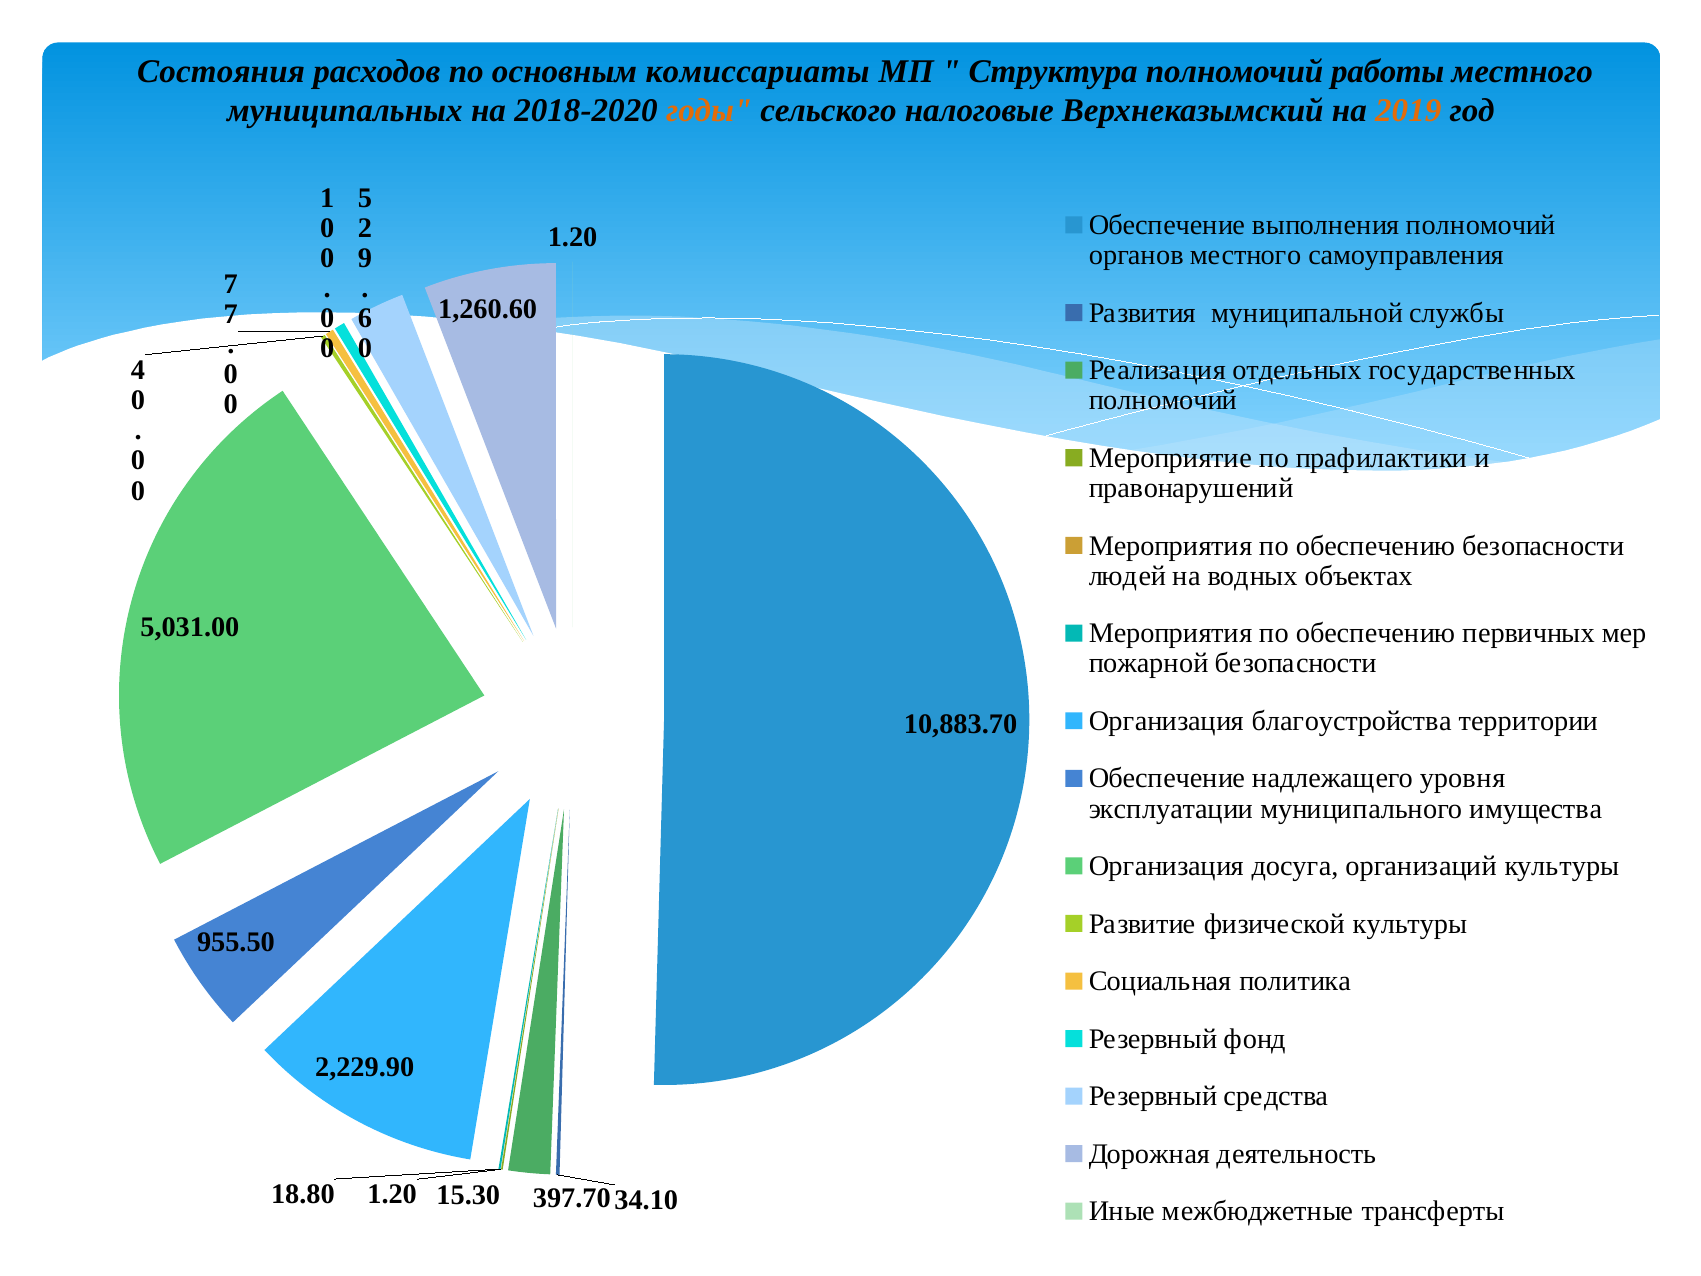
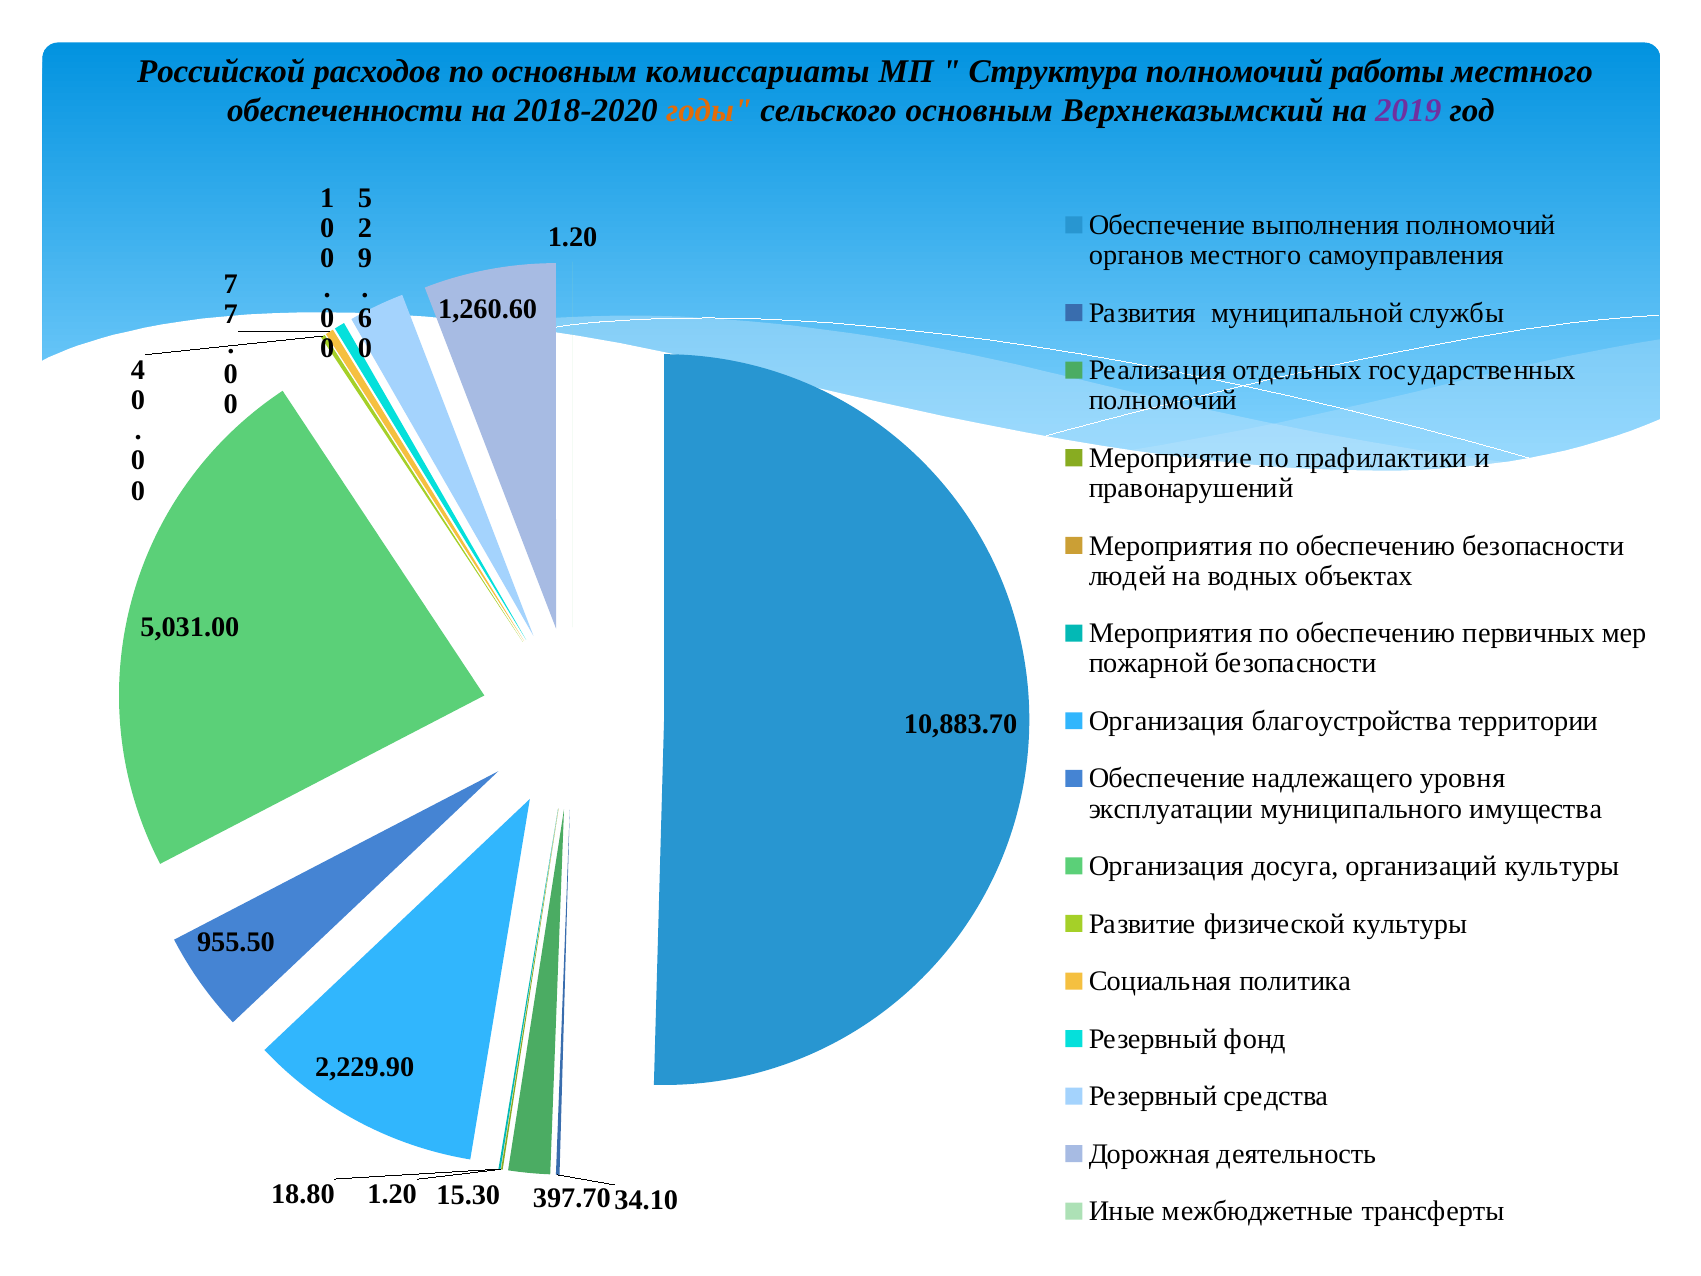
Состояния: Состояния -> Российской (221, 71)
муниципальных: муниципальных -> обеспеченности (345, 111)
сельского налоговые: налоговые -> основным (979, 111)
2019 colour: orange -> purple (1408, 111)
